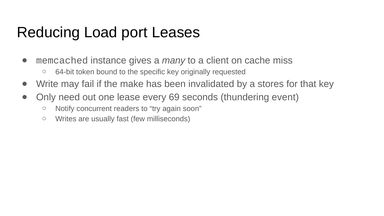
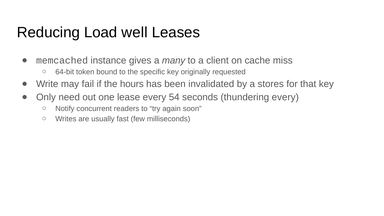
port: port -> well (134, 33)
make: make -> hours (132, 84)
69: 69 -> 54 (174, 97)
thundering event: event -> every (285, 97)
